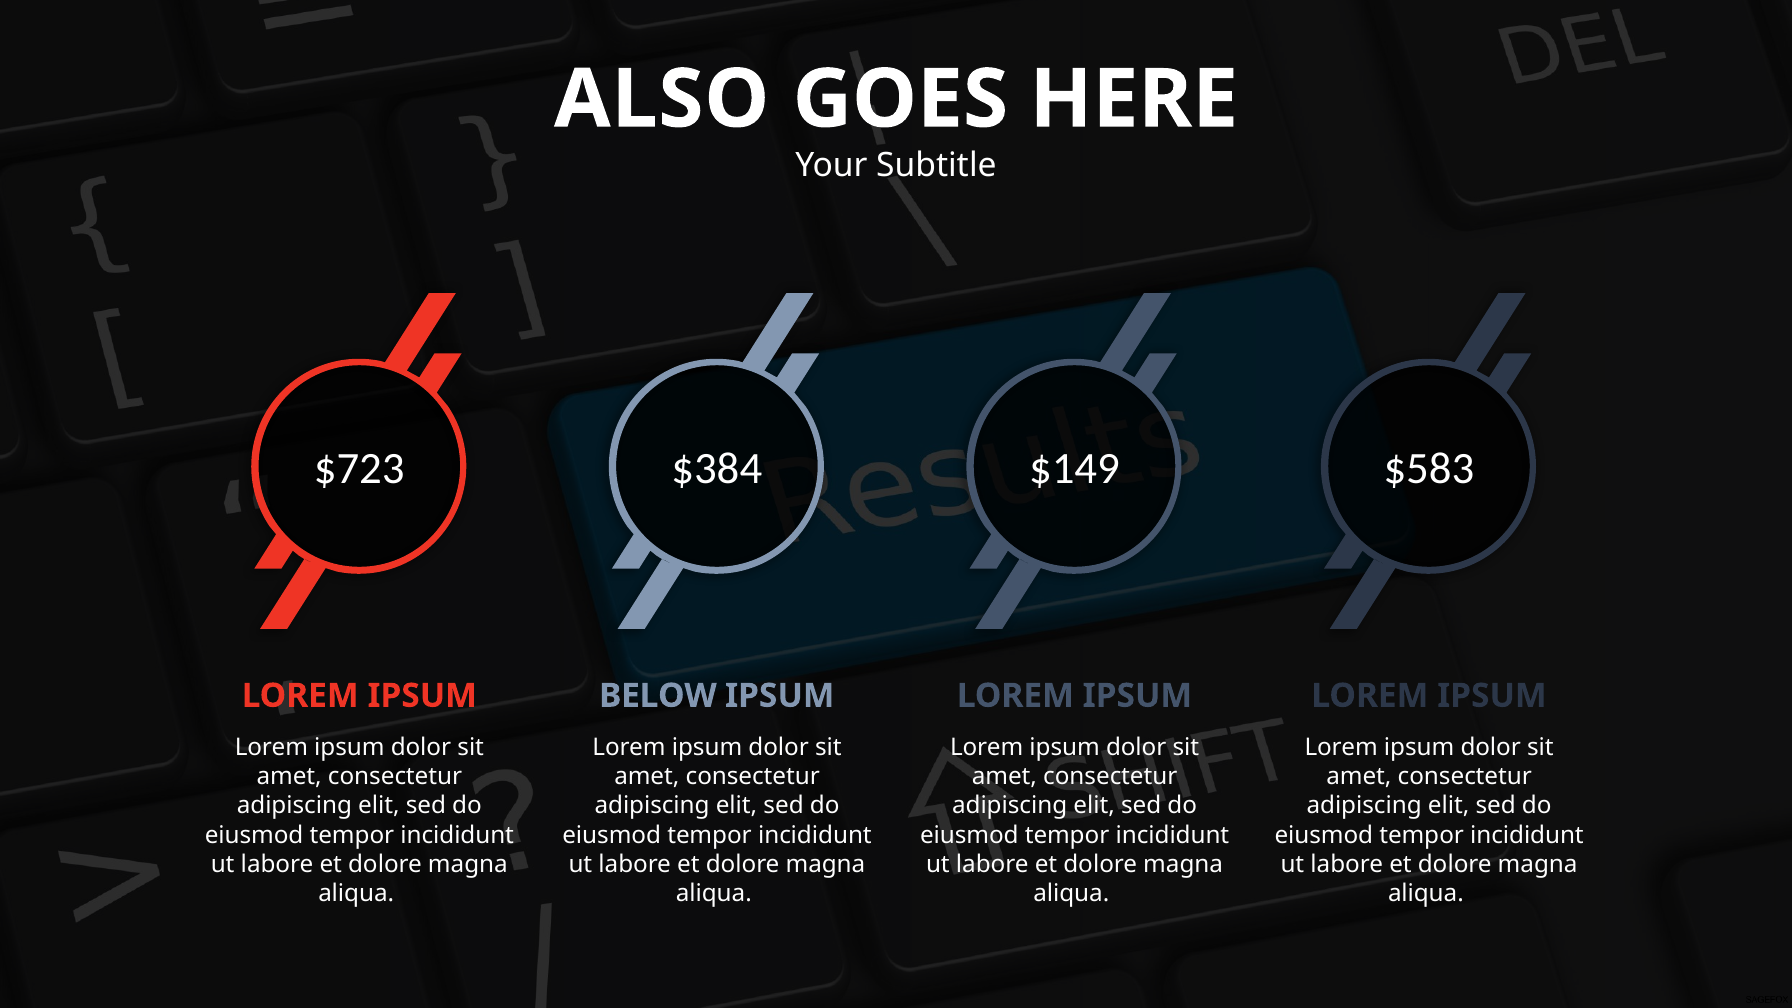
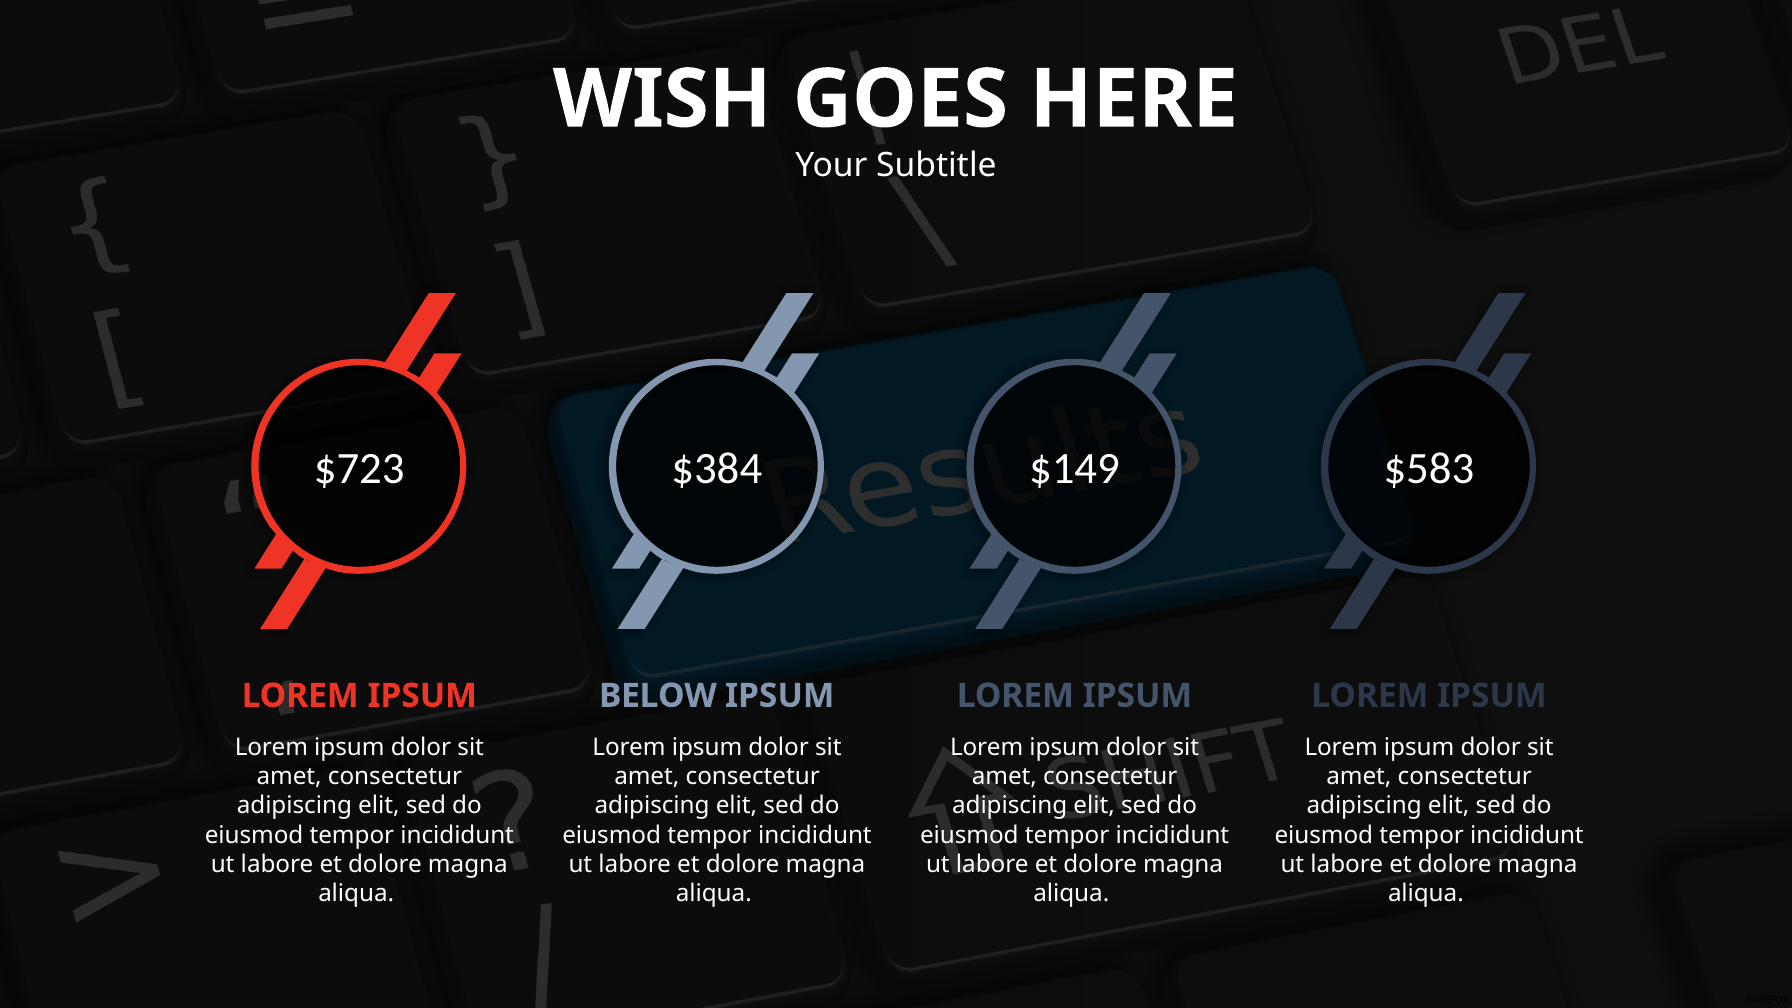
ALSO: ALSO -> WISH (662, 100)
